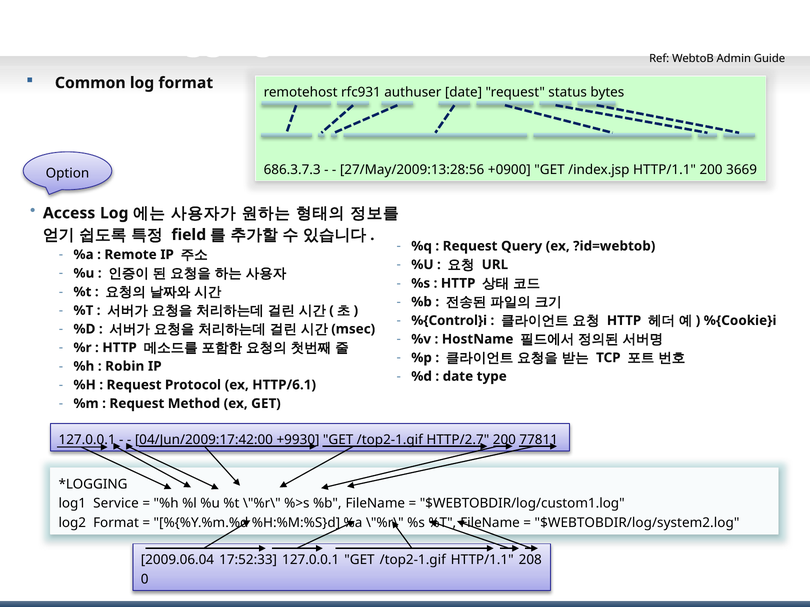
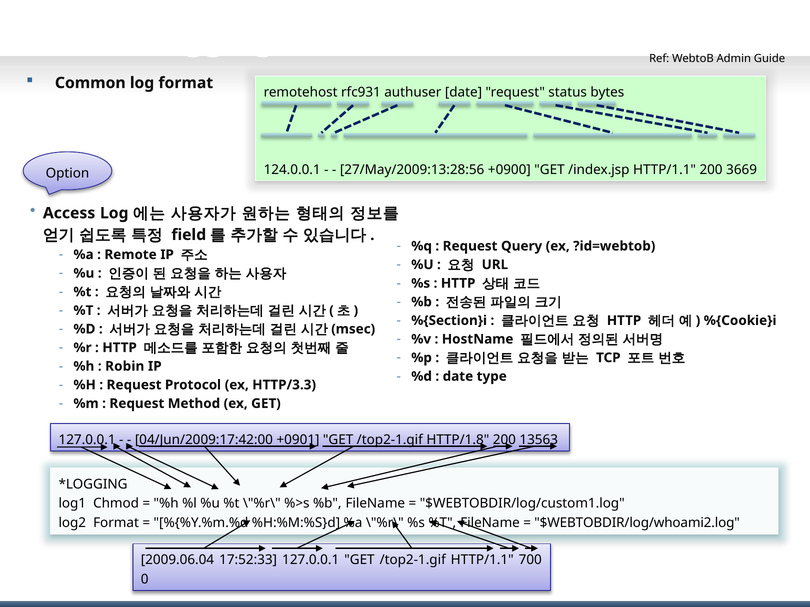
686.3.7.3: 686.3.7.3 -> 124.0.0.1 (292, 170)
%{Control}i: %{Control}i -> %{Section}i (449, 321)
HTTP/6.1: HTTP/6.1 -> HTTP/3.3 (284, 385)
+9930: +9930 -> +0901 (298, 440)
HTTP/2.7: HTTP/2.7 -> HTTP/1.8 (458, 440)
77811: 77811 -> 13563 (539, 440)
Service: Service -> Chmod (116, 504)
$WEBTOBDIR/log/system2.log: $WEBTOBDIR/log/system2.log -> $WEBTOBDIR/log/whoami2.log (637, 523)
208: 208 -> 700 (530, 560)
